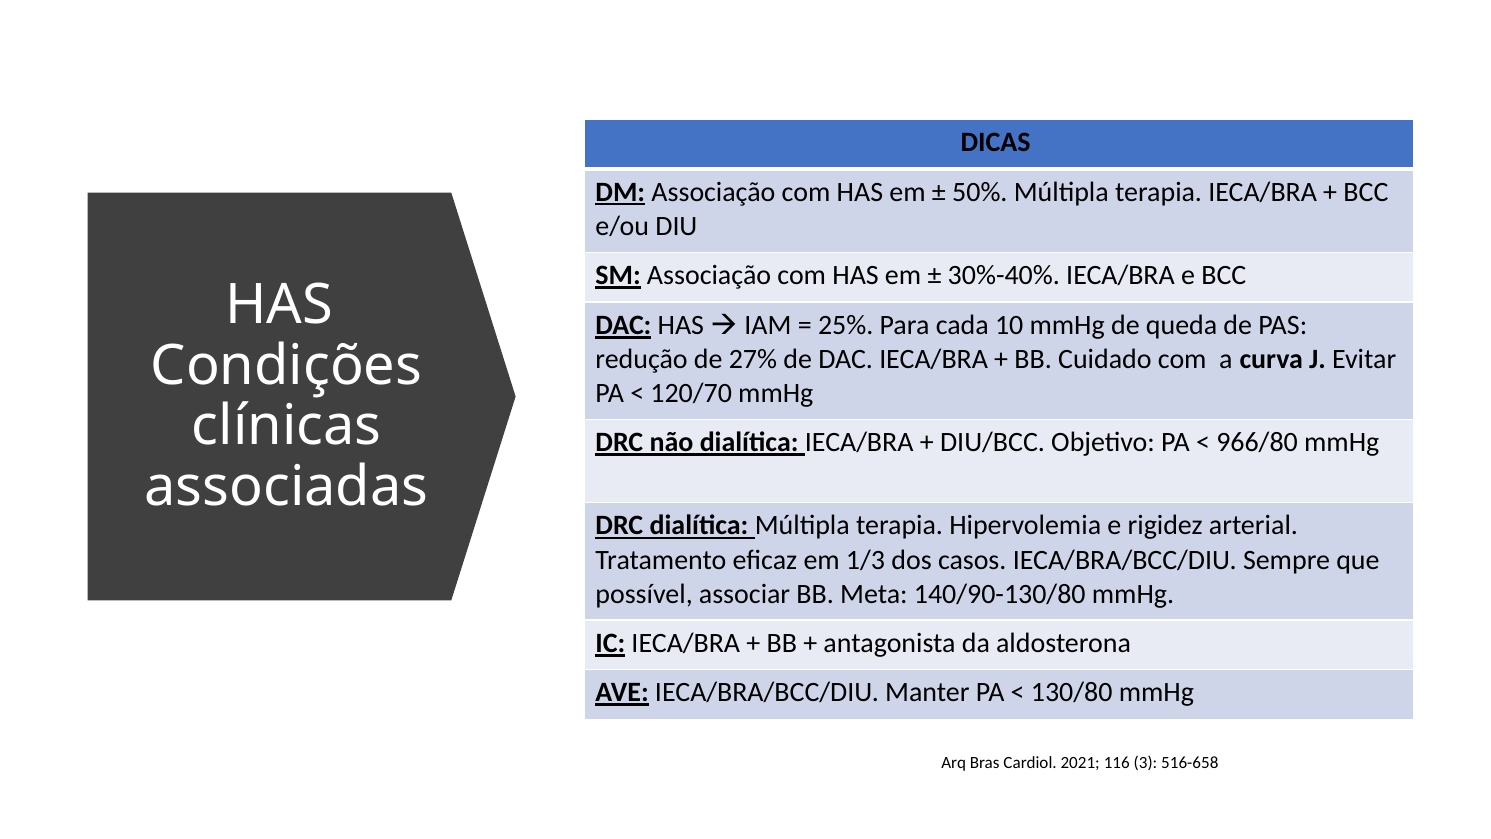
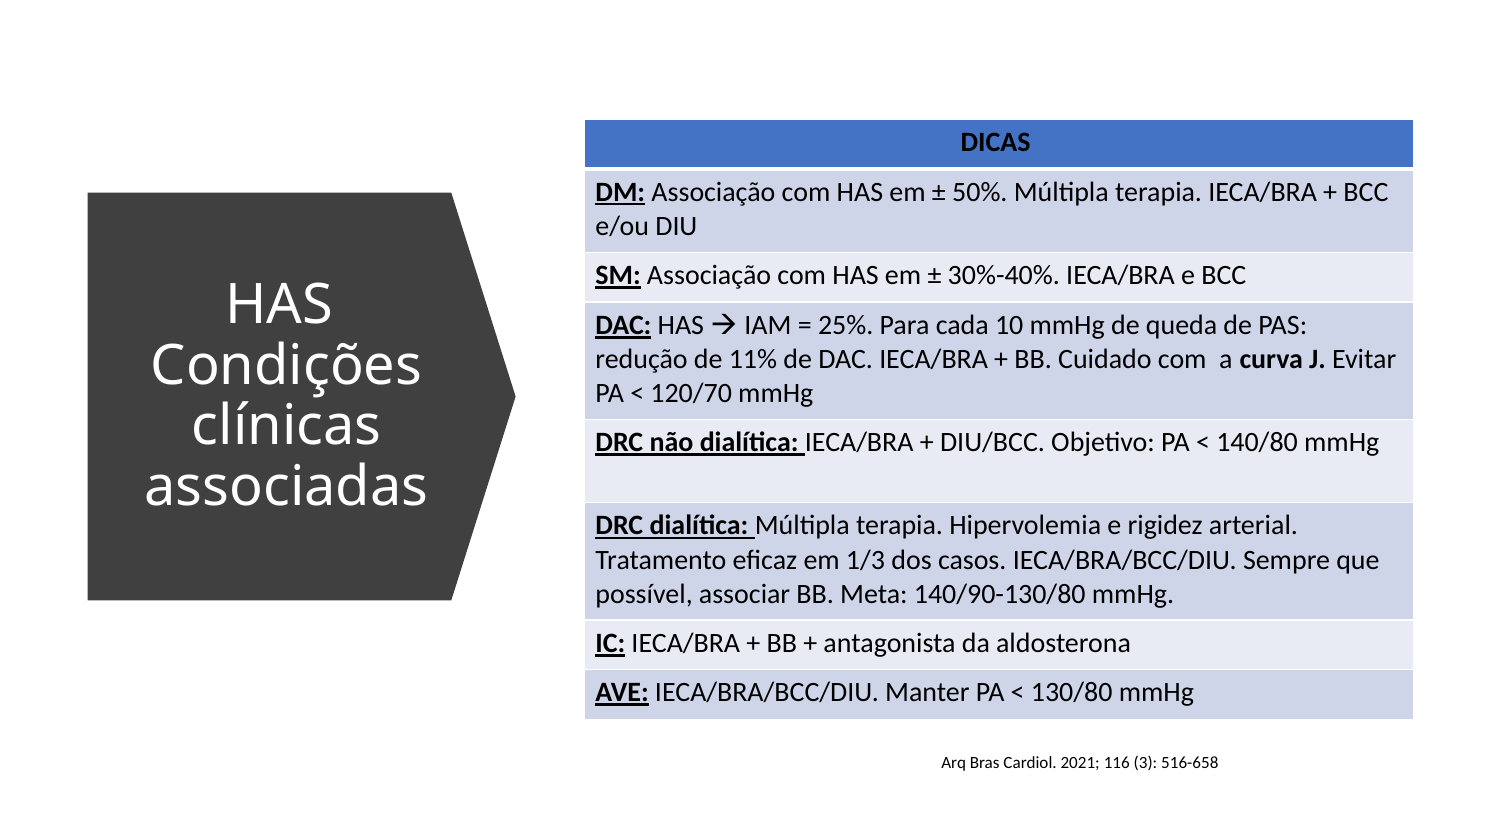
27%: 27% -> 11% (753, 359)
966/80: 966/80 -> 140/80 (1257, 442)
